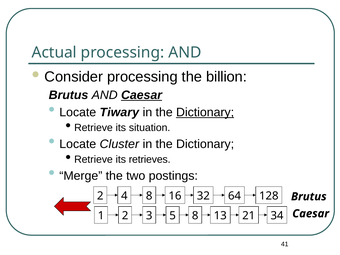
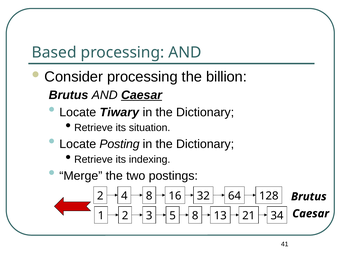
Actual: Actual -> Based (54, 52)
Dictionary underline: present -> none (205, 112)
Cluster: Cluster -> Posting (119, 144)
retrieves: retrieves -> indexing (150, 160)
